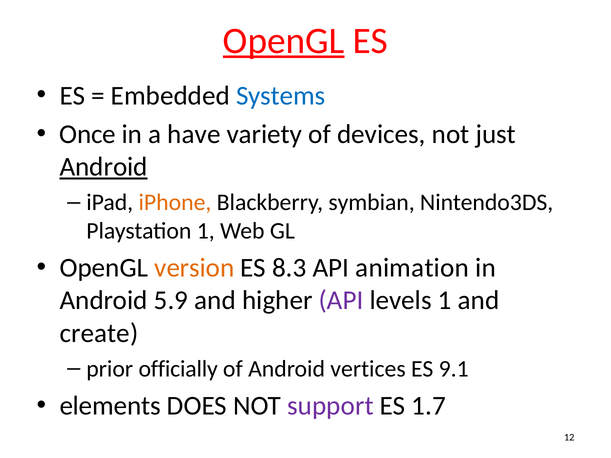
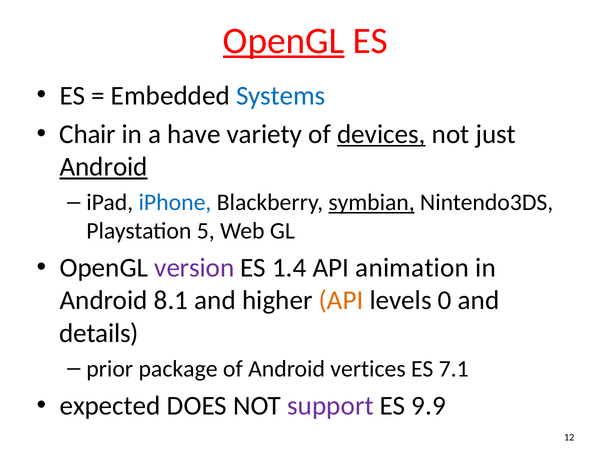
Once: Once -> Chair (88, 134)
devices underline: none -> present (381, 134)
iPhone colour: orange -> blue (175, 203)
symbian underline: none -> present (372, 203)
Playstation 1: 1 -> 5 (206, 231)
version colour: orange -> purple (194, 268)
8.3: 8.3 -> 1.4 (289, 268)
5.9: 5.9 -> 8.1 (171, 301)
API colour: purple -> orange (341, 301)
levels 1: 1 -> 0 (445, 301)
create: create -> details (99, 333)
officially: officially -> package (178, 369)
9.1: 9.1 -> 7.1 (454, 369)
elements: elements -> expected (110, 406)
1.7: 1.7 -> 9.9 (429, 406)
